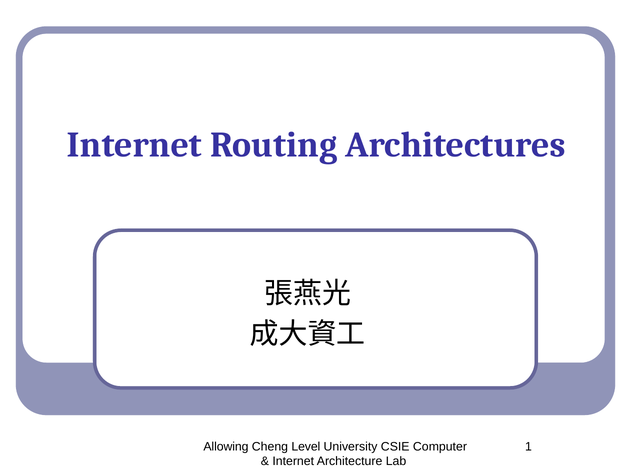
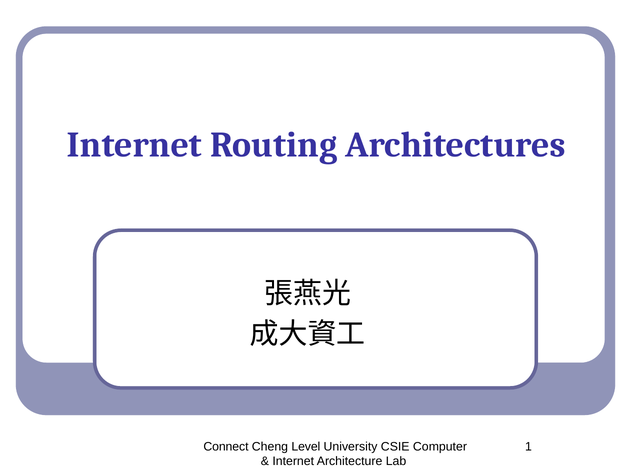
Allowing: Allowing -> Connect (226, 447)
